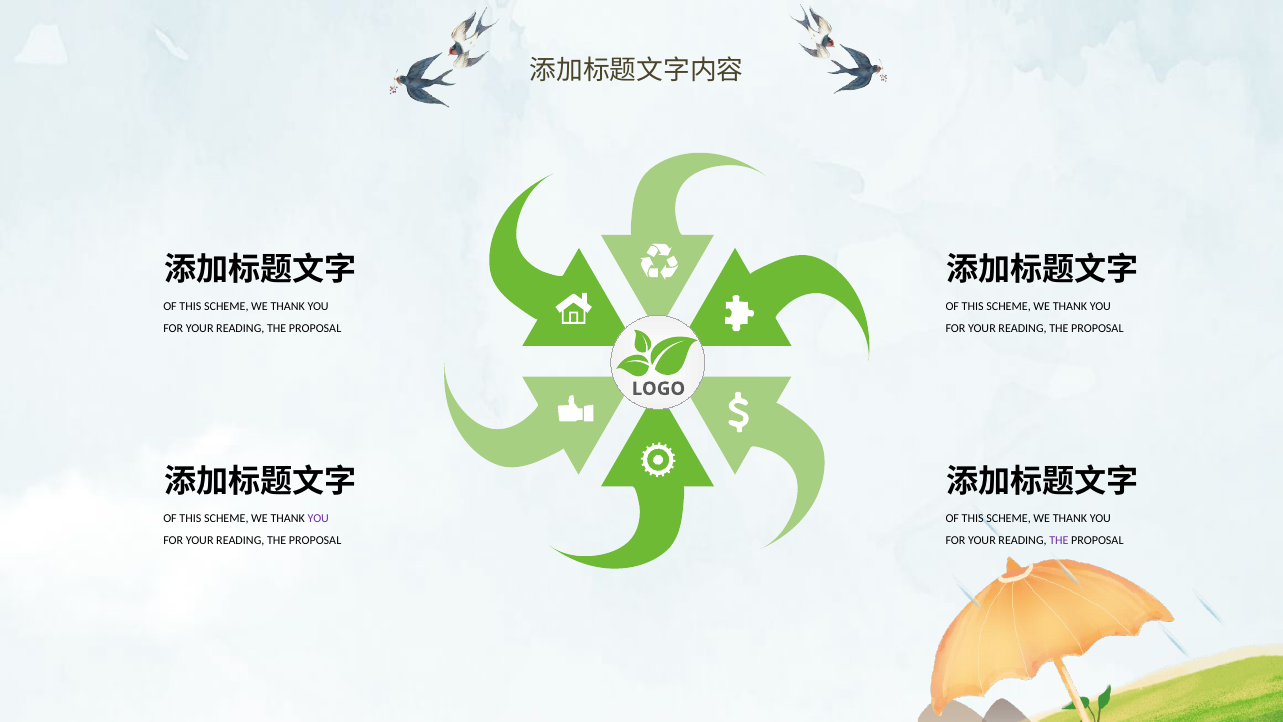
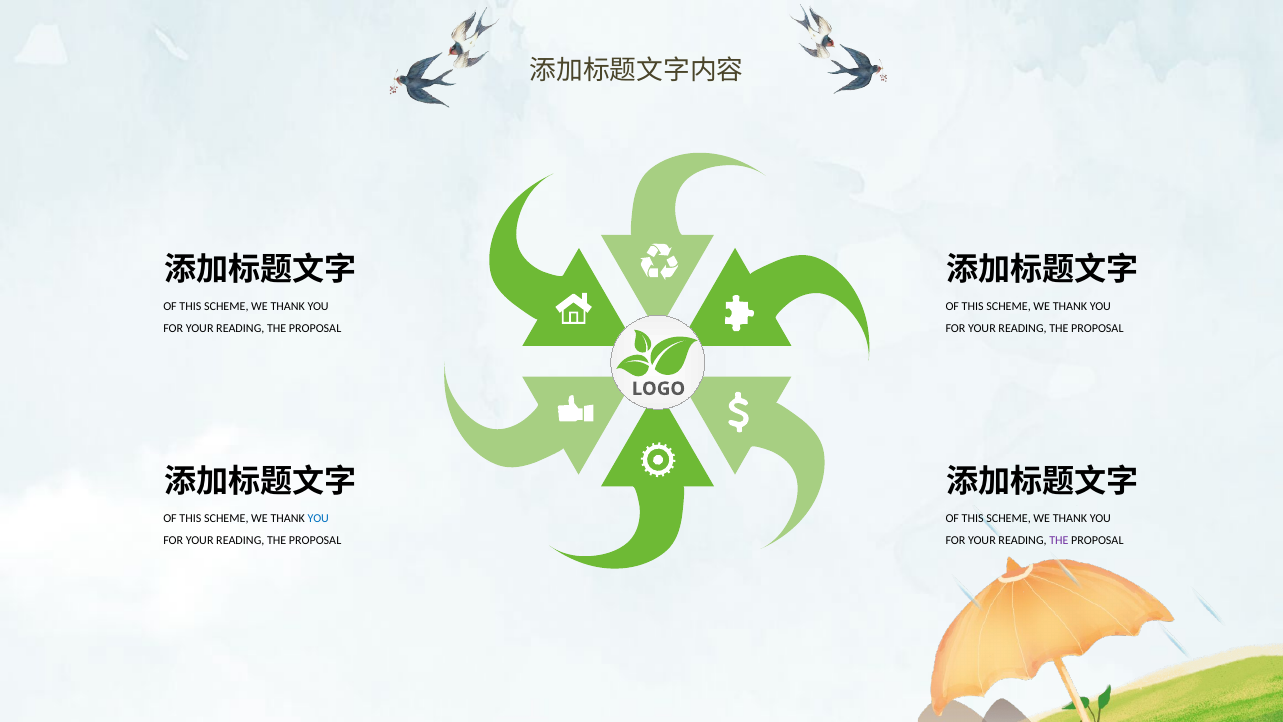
YOU colour: purple -> blue (318, 518)
